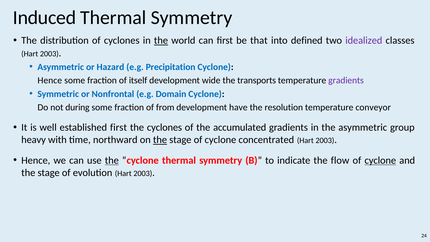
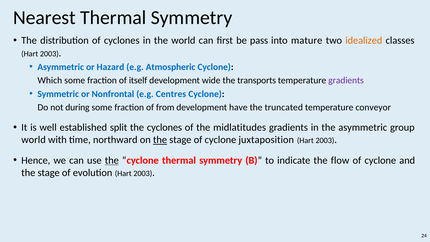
Induced: Induced -> Nearest (44, 18)
the underline: present -> none (161, 41)
that: that -> pass (259, 41)
defined: defined -> mature (307, 41)
idealized colour: purple -> orange (364, 41)
Precipitation: Precipitation -> Atmospheric (171, 67)
Hence: Hence -> Which (50, 80)
Domain: Domain -> Centres (171, 94)
resolution: resolution -> truncated (284, 107)
established first: first -> split (119, 127)
accumulated: accumulated -> midlatitudes (240, 127)
heavy: heavy -> world (34, 140)
concentrated: concentrated -> juxtaposition (266, 140)
cyclone underline: present -> none (380, 160)
